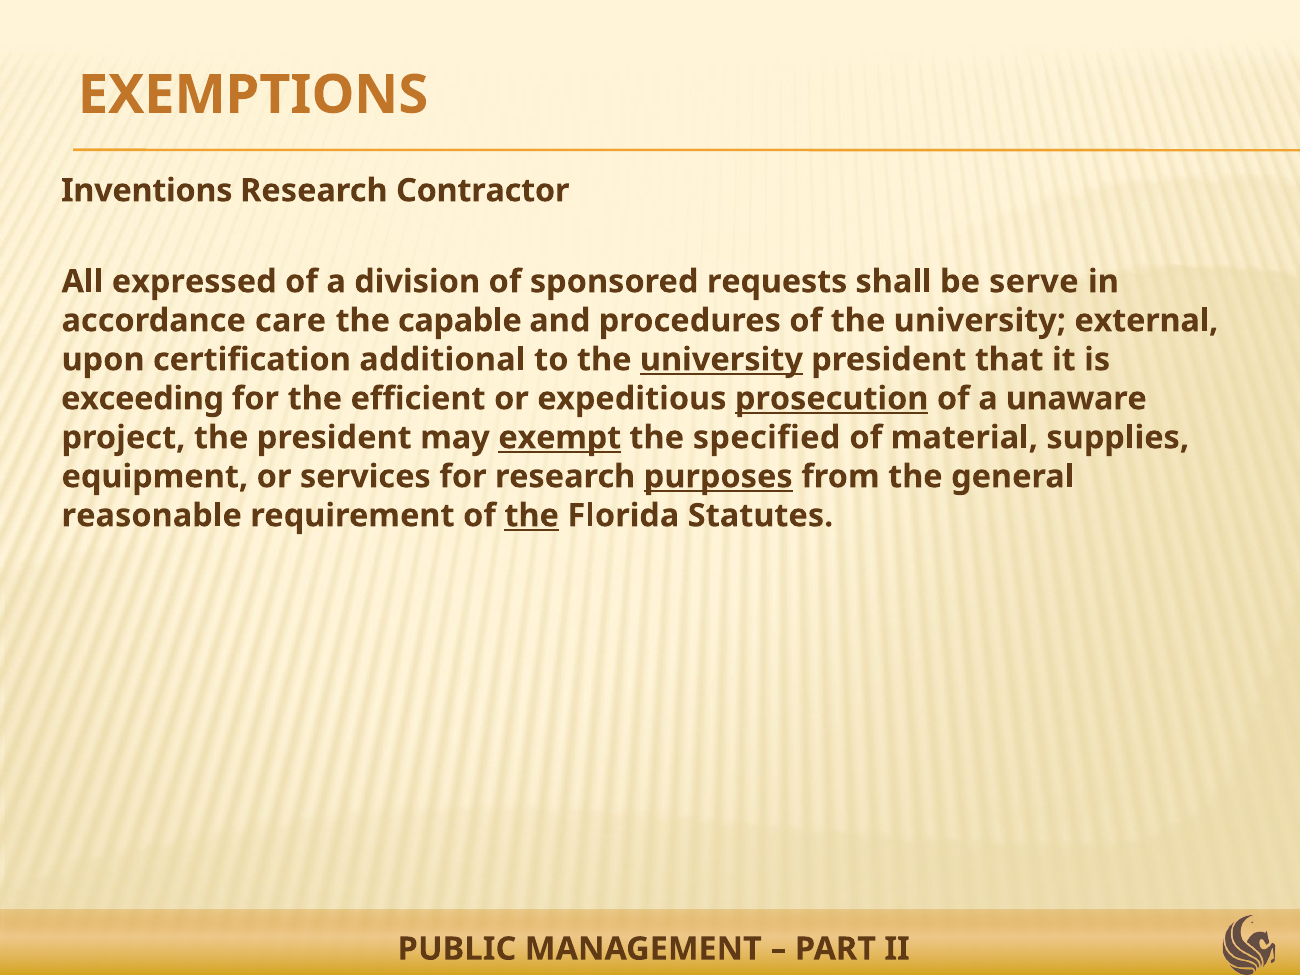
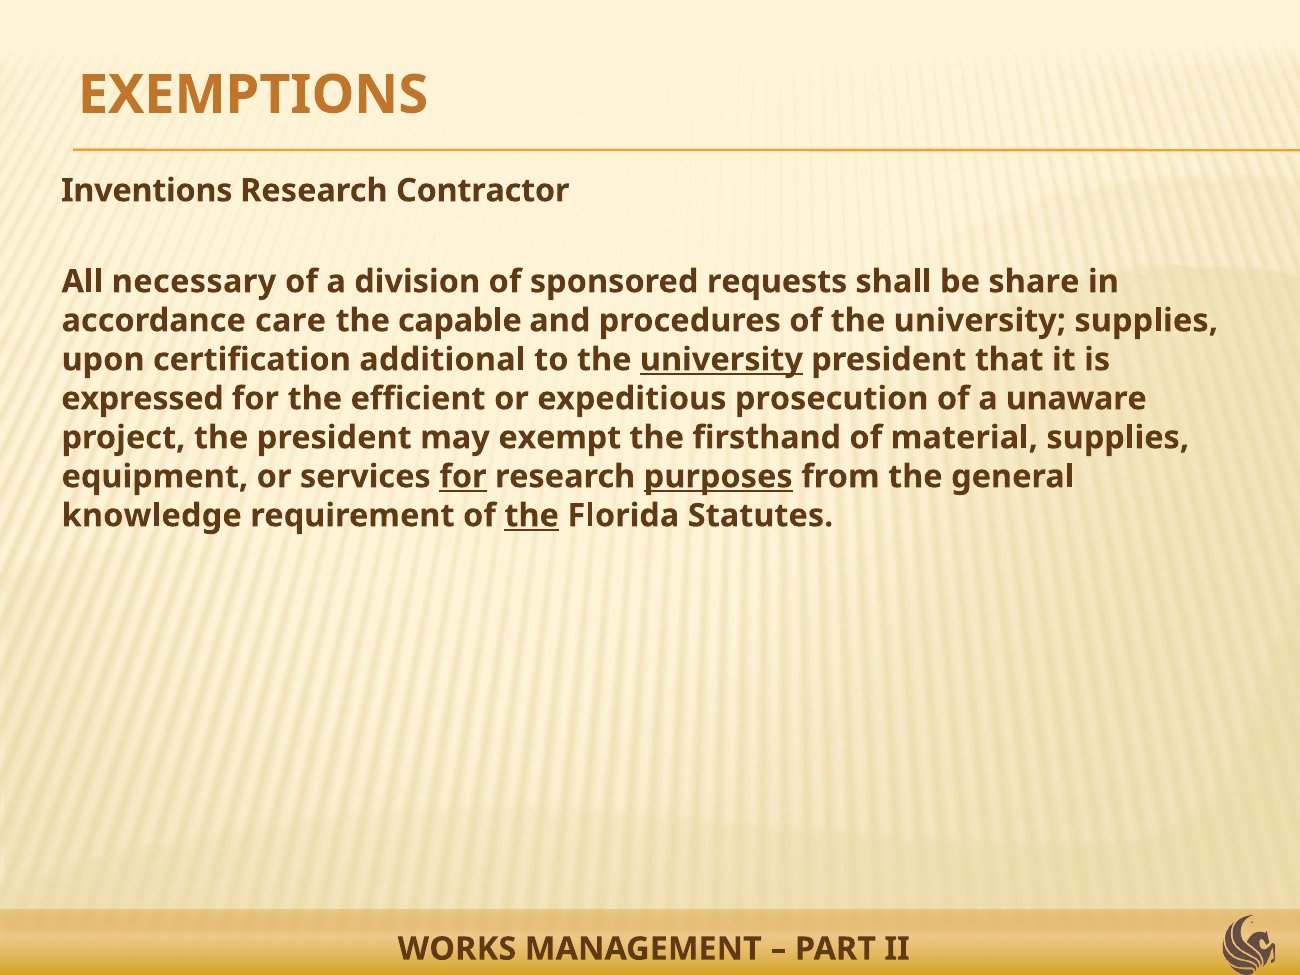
expressed: expressed -> necessary (194, 282)
serve: serve -> share (1034, 282)
university; external: external -> supplies (1146, 321)
exceeding: exceeding -> expressed (143, 399)
prosecution underline: present -> none (832, 399)
exempt underline: present -> none (560, 438)
specified: specified -> firsthand (767, 438)
for underline: none -> present (463, 477)
reasonable: reasonable -> knowledge (152, 516)
PUBLIC: PUBLIC -> WORKS (457, 949)
